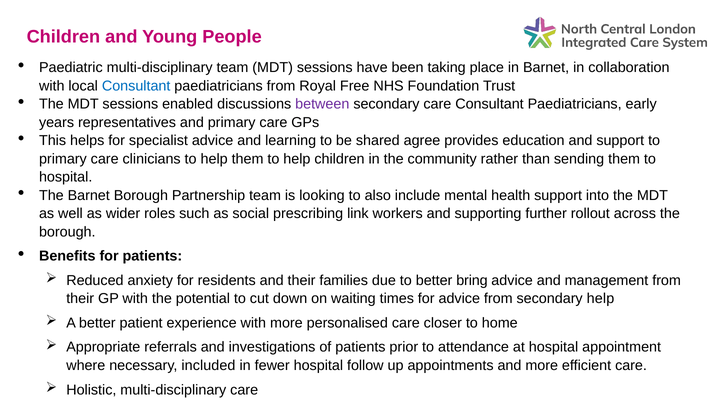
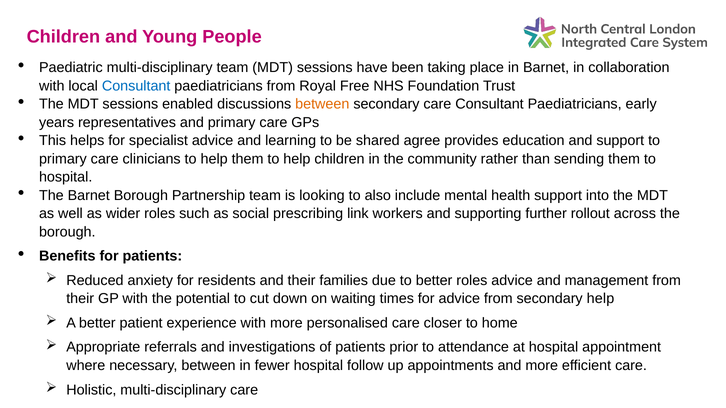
between colour: purple -> orange (322, 104)
better bring: bring -> roles (472, 281)
necessary included: included -> between (209, 366)
